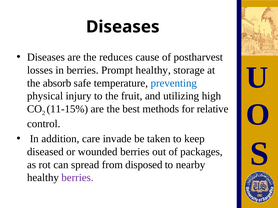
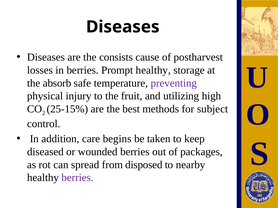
reduces: reduces -> consists (116, 57)
preventing colour: blue -> purple (174, 83)
11-15%: 11-15% -> 25-15% (67, 109)
relative: relative -> subject (213, 109)
invade: invade -> begins (117, 139)
